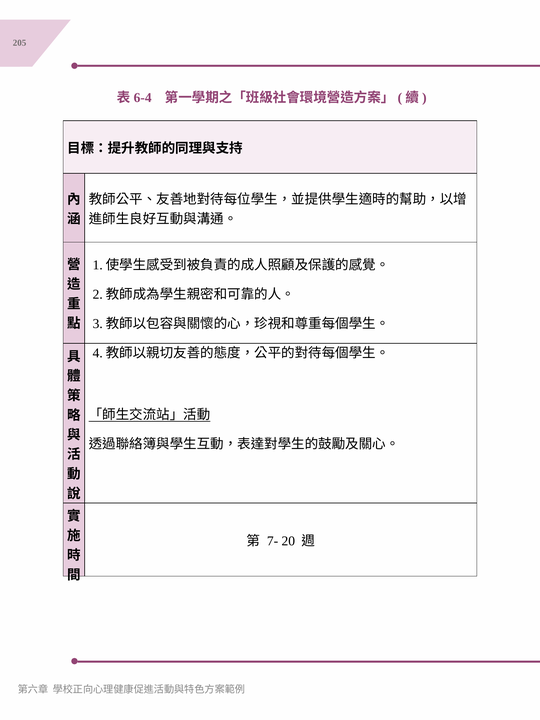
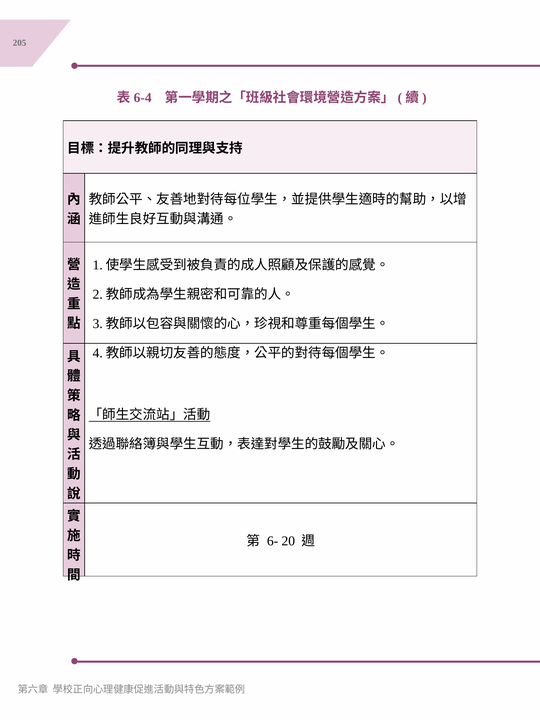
7-: 7- -> 6- (273, 541)
